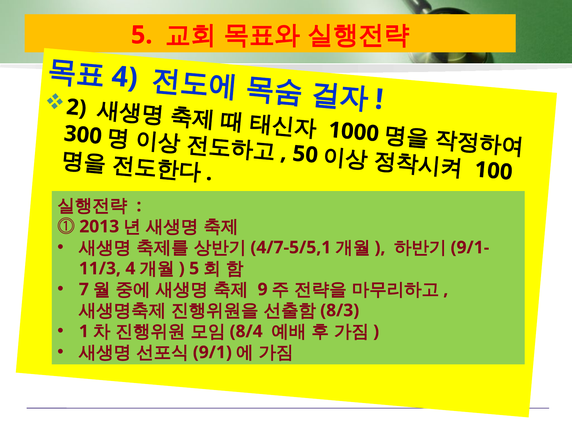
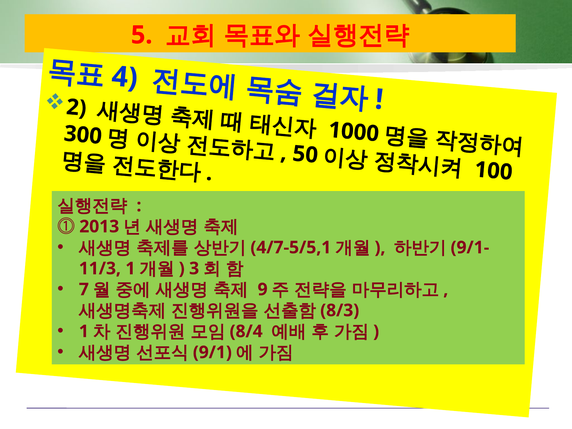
4: 4 -> 1 (130, 268)
5: 5 -> 3 (194, 268)
